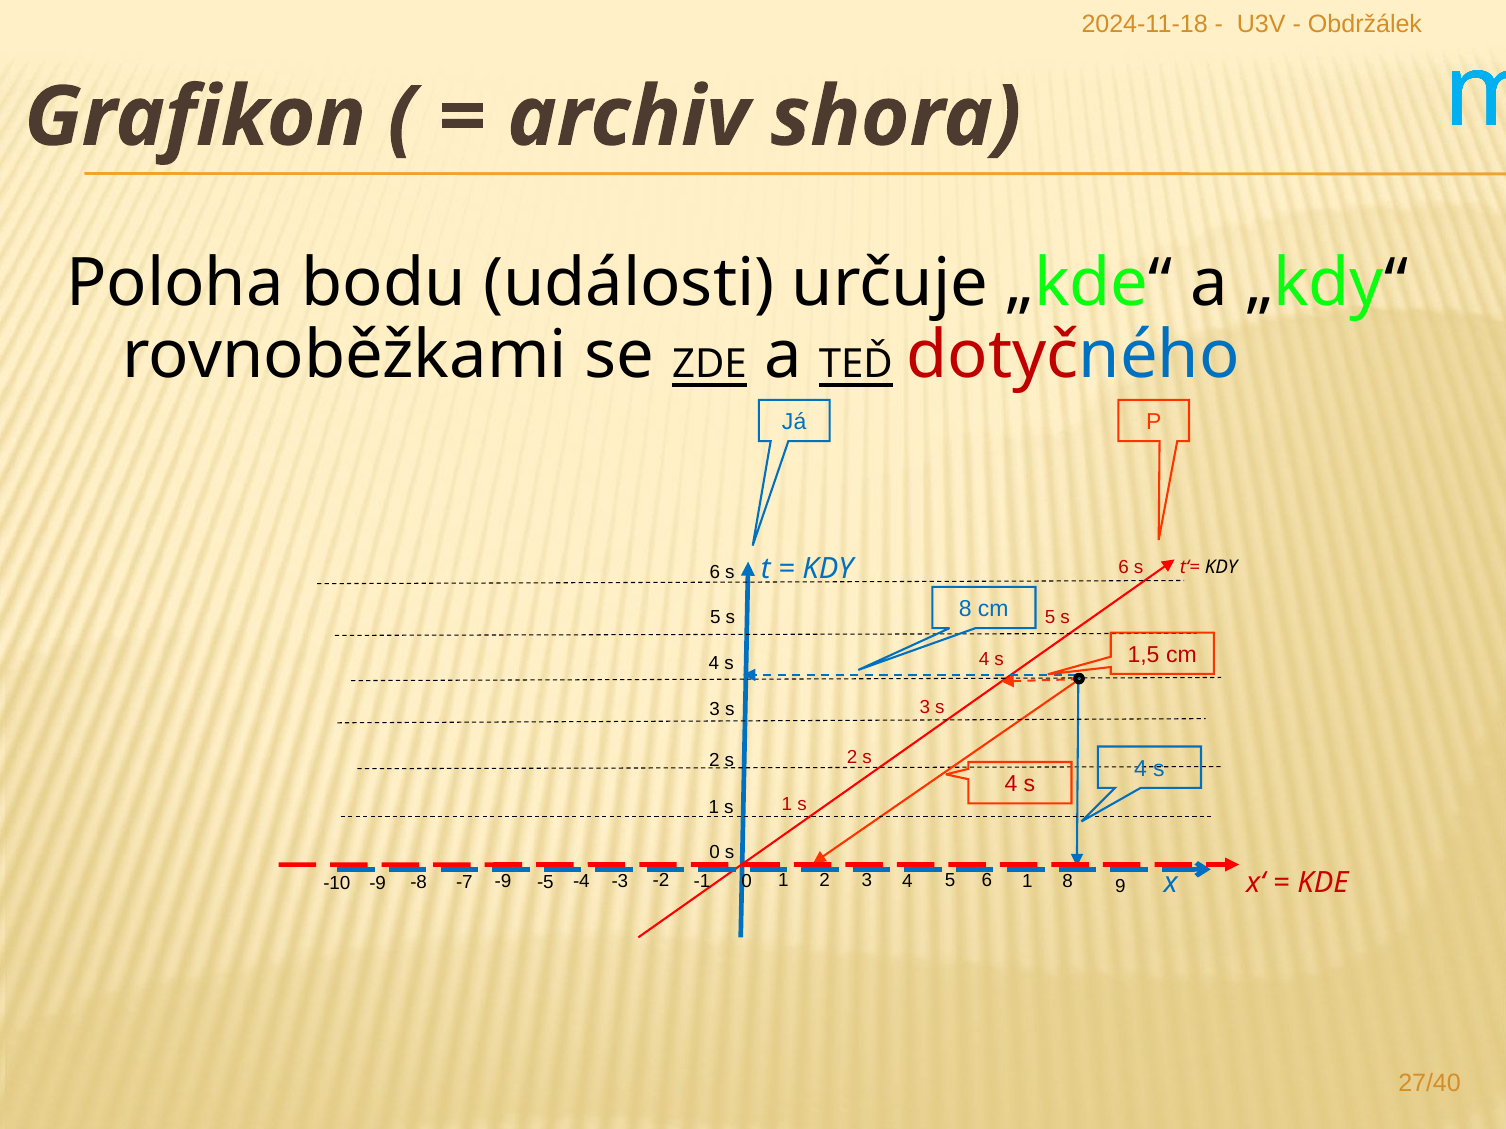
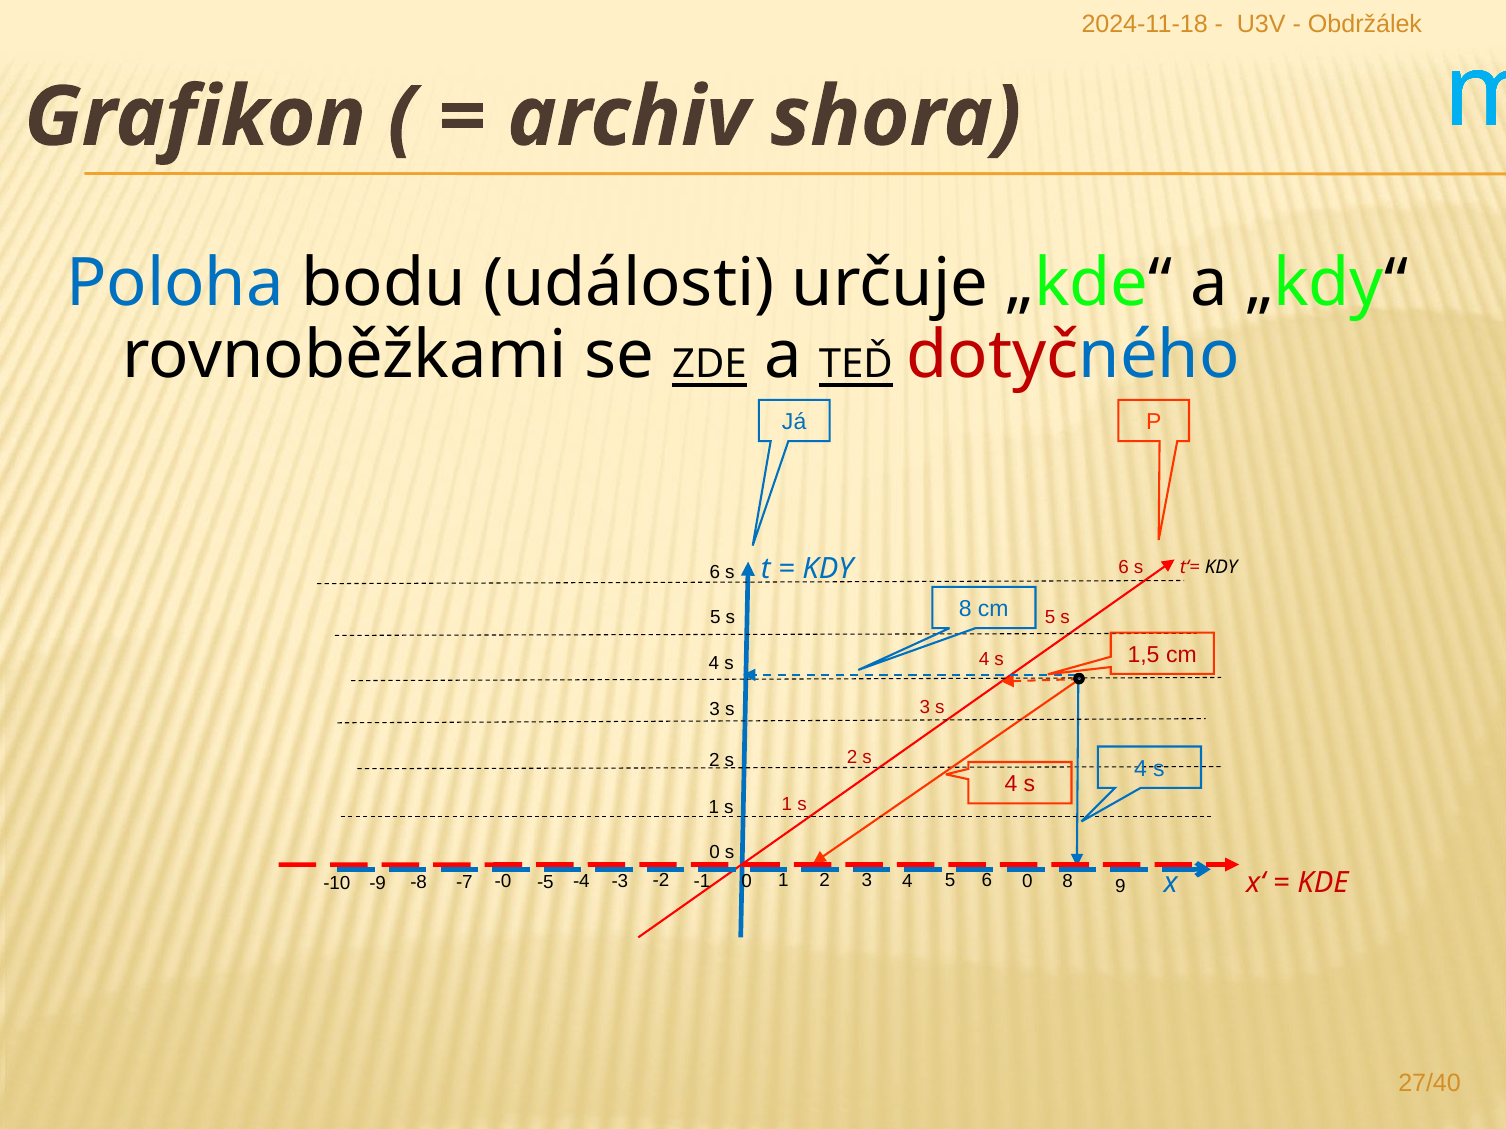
Poloha colour: black -> blue (175, 283)
-9: -9 -> -0 (503, 881)
6 1: 1 -> 0 (1027, 882)
